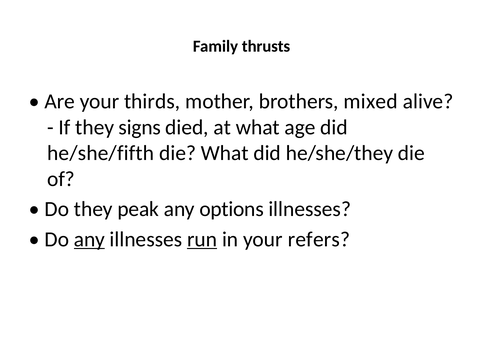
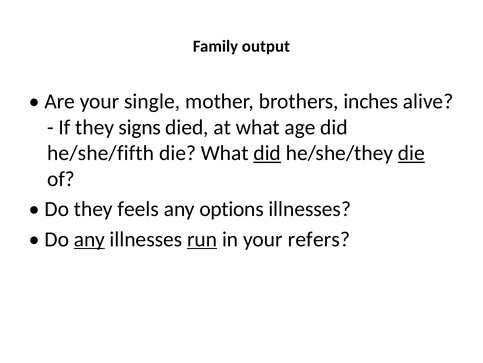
thrusts: thrusts -> output (266, 46)
thirds: thirds -> single (152, 101)
mixed: mixed -> inches (371, 101)
did underline: none -> present (267, 153)
die underline: none -> present (411, 153)
peak: peak -> feels (138, 209)
